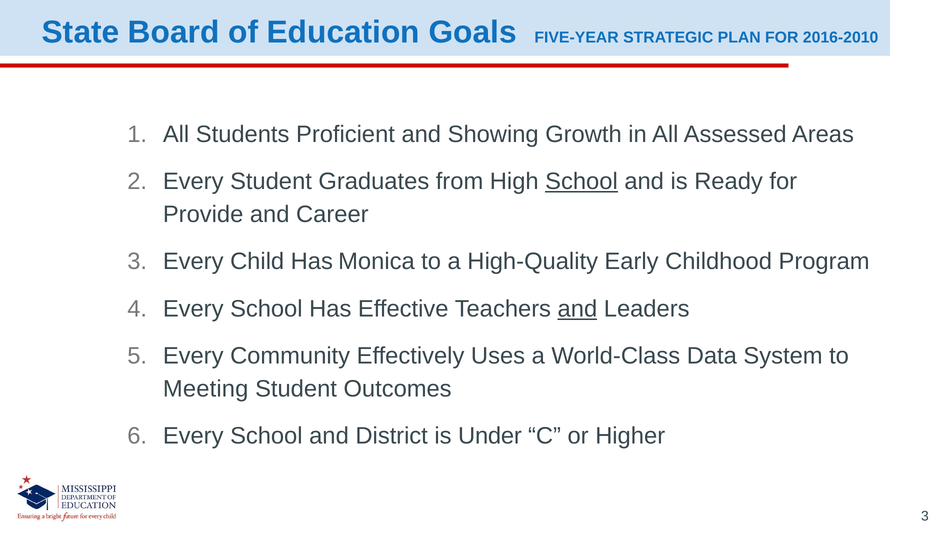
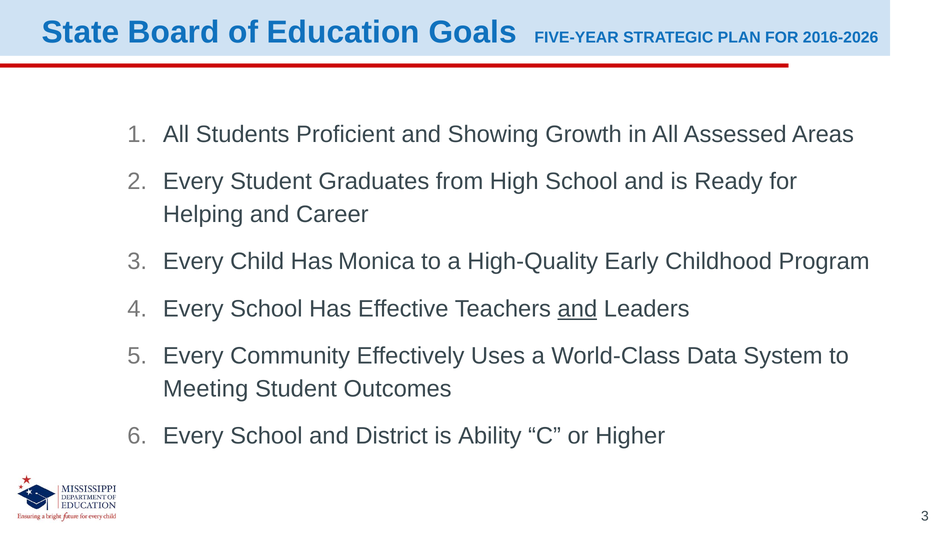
2016-2010: 2016-2010 -> 2016-2026 (841, 37)
School underline: present -> none (581, 182)
Provide: Provide -> Helping (203, 215)
Under: Under -> Ability (490, 436)
